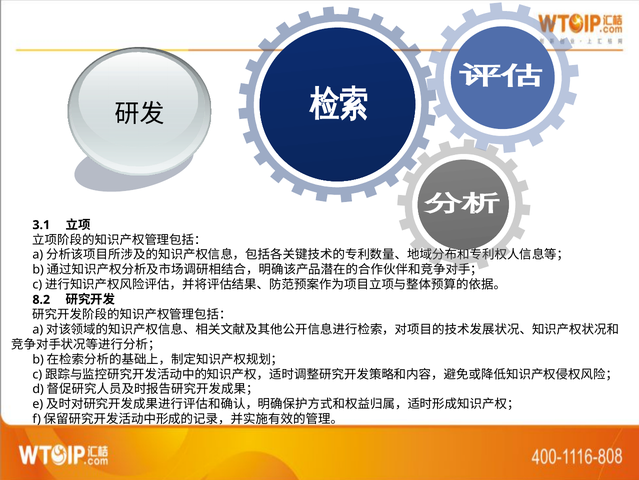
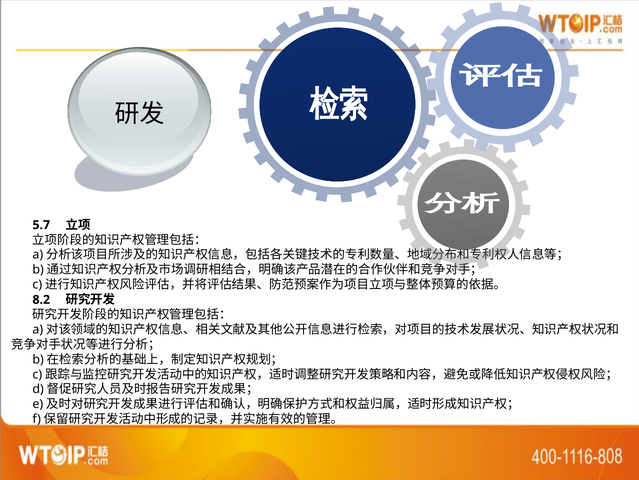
3.1: 3.1 -> 5.7 (41, 225)
